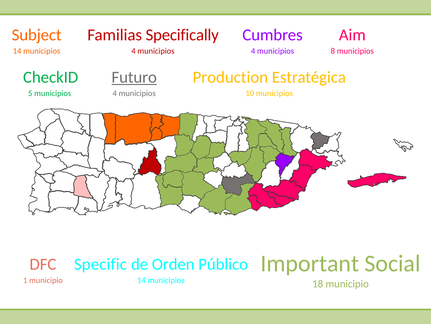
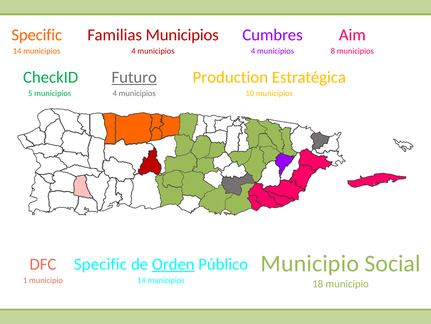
Subject: Subject -> Specific (37, 35)
Familias Specifically: Specifically -> Municipios (182, 35)
Important: Important -> Municipio (310, 263)
Orden underline: none -> present (173, 264)
